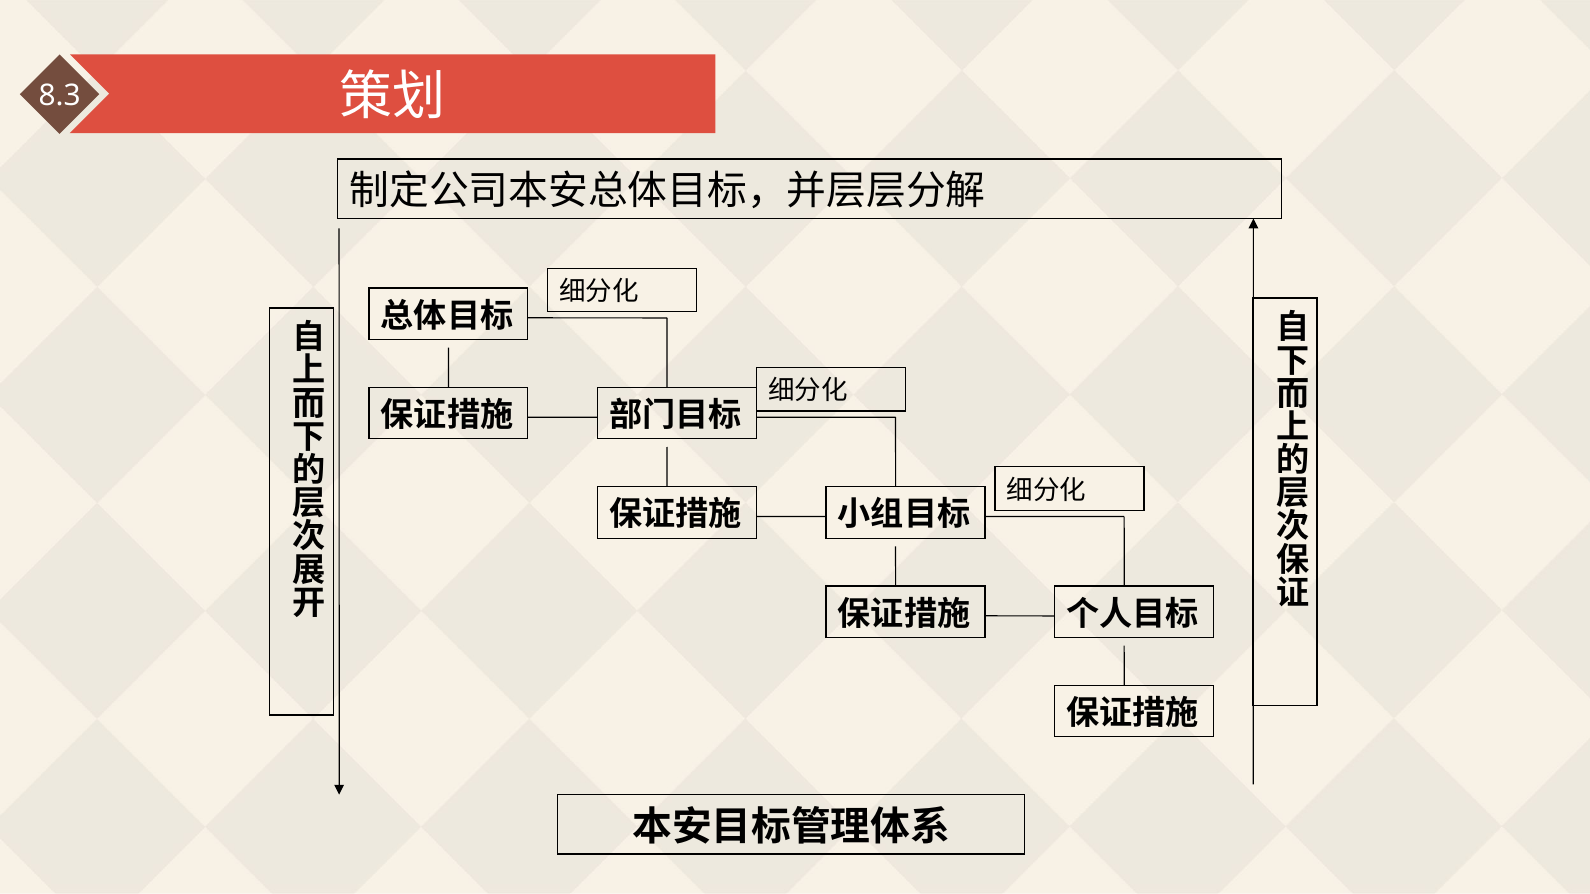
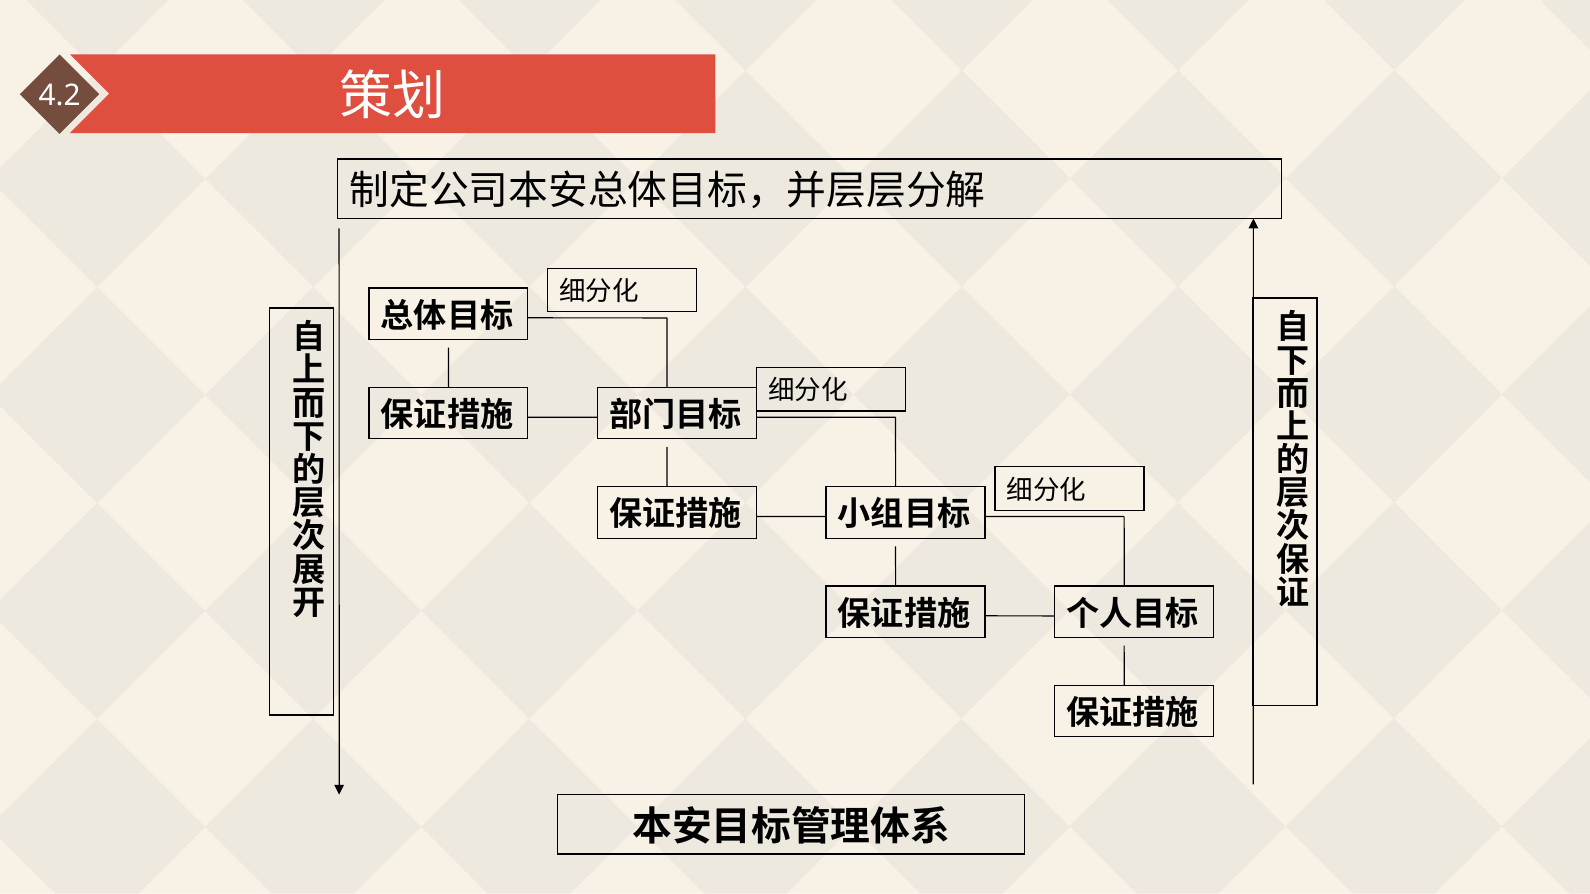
8.3: 8.3 -> 4.2 (60, 96)
